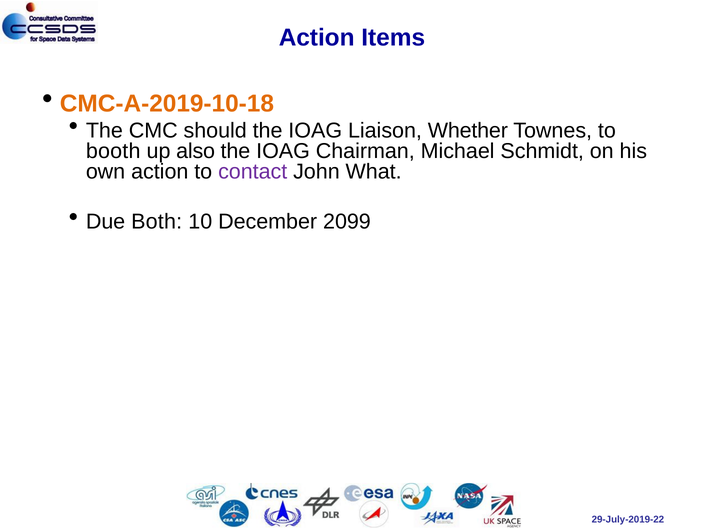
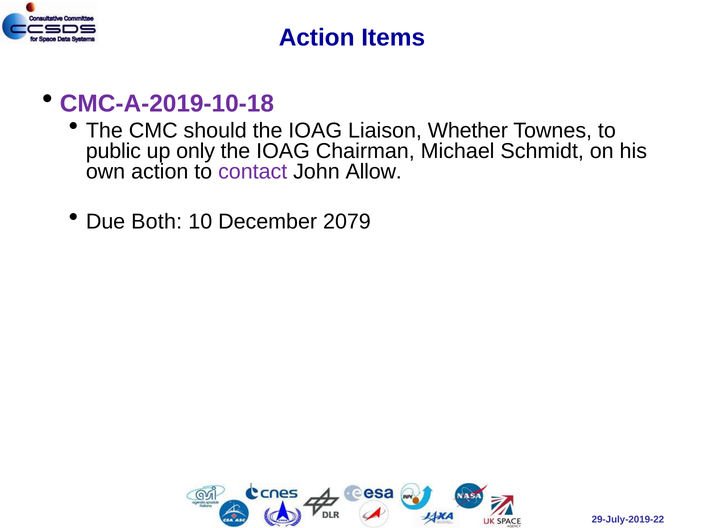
CMC-A-2019-10-18 colour: orange -> purple (167, 104)
booth: booth -> public (113, 151)
also: also -> only (196, 151)
What: What -> Allow (374, 172)
2099: 2099 -> 2079 (347, 222)
